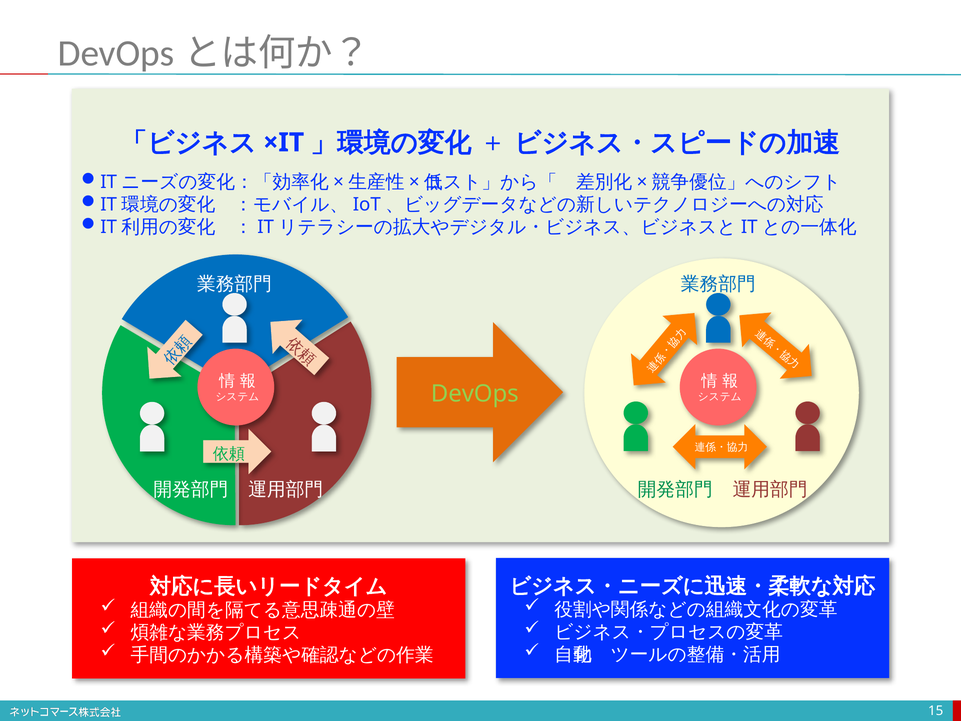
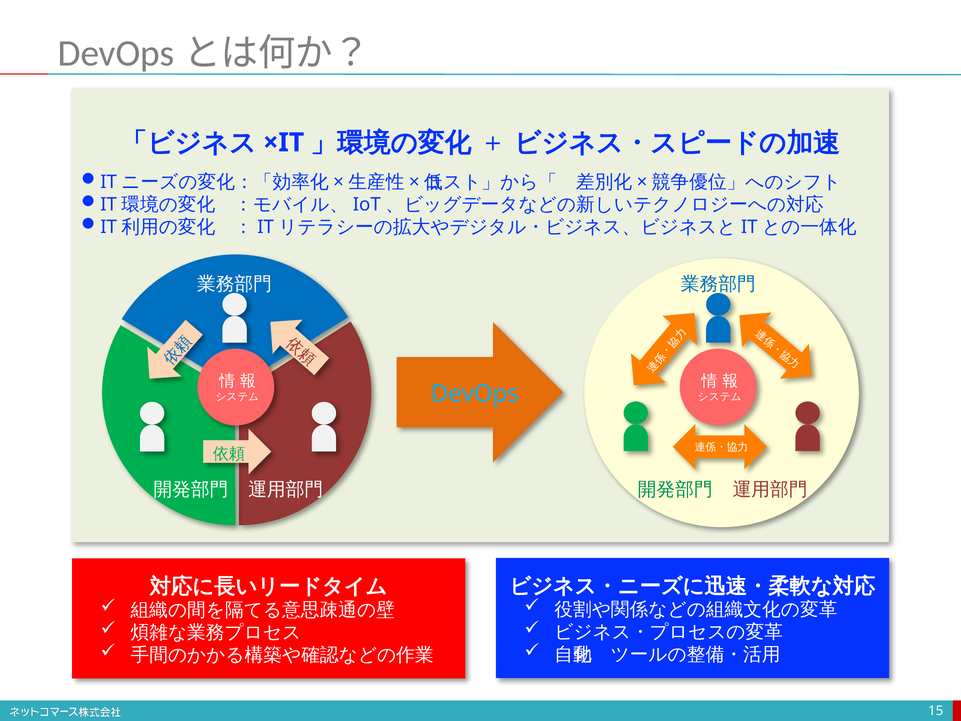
DevOps colour: light green -> light blue (475, 394)
